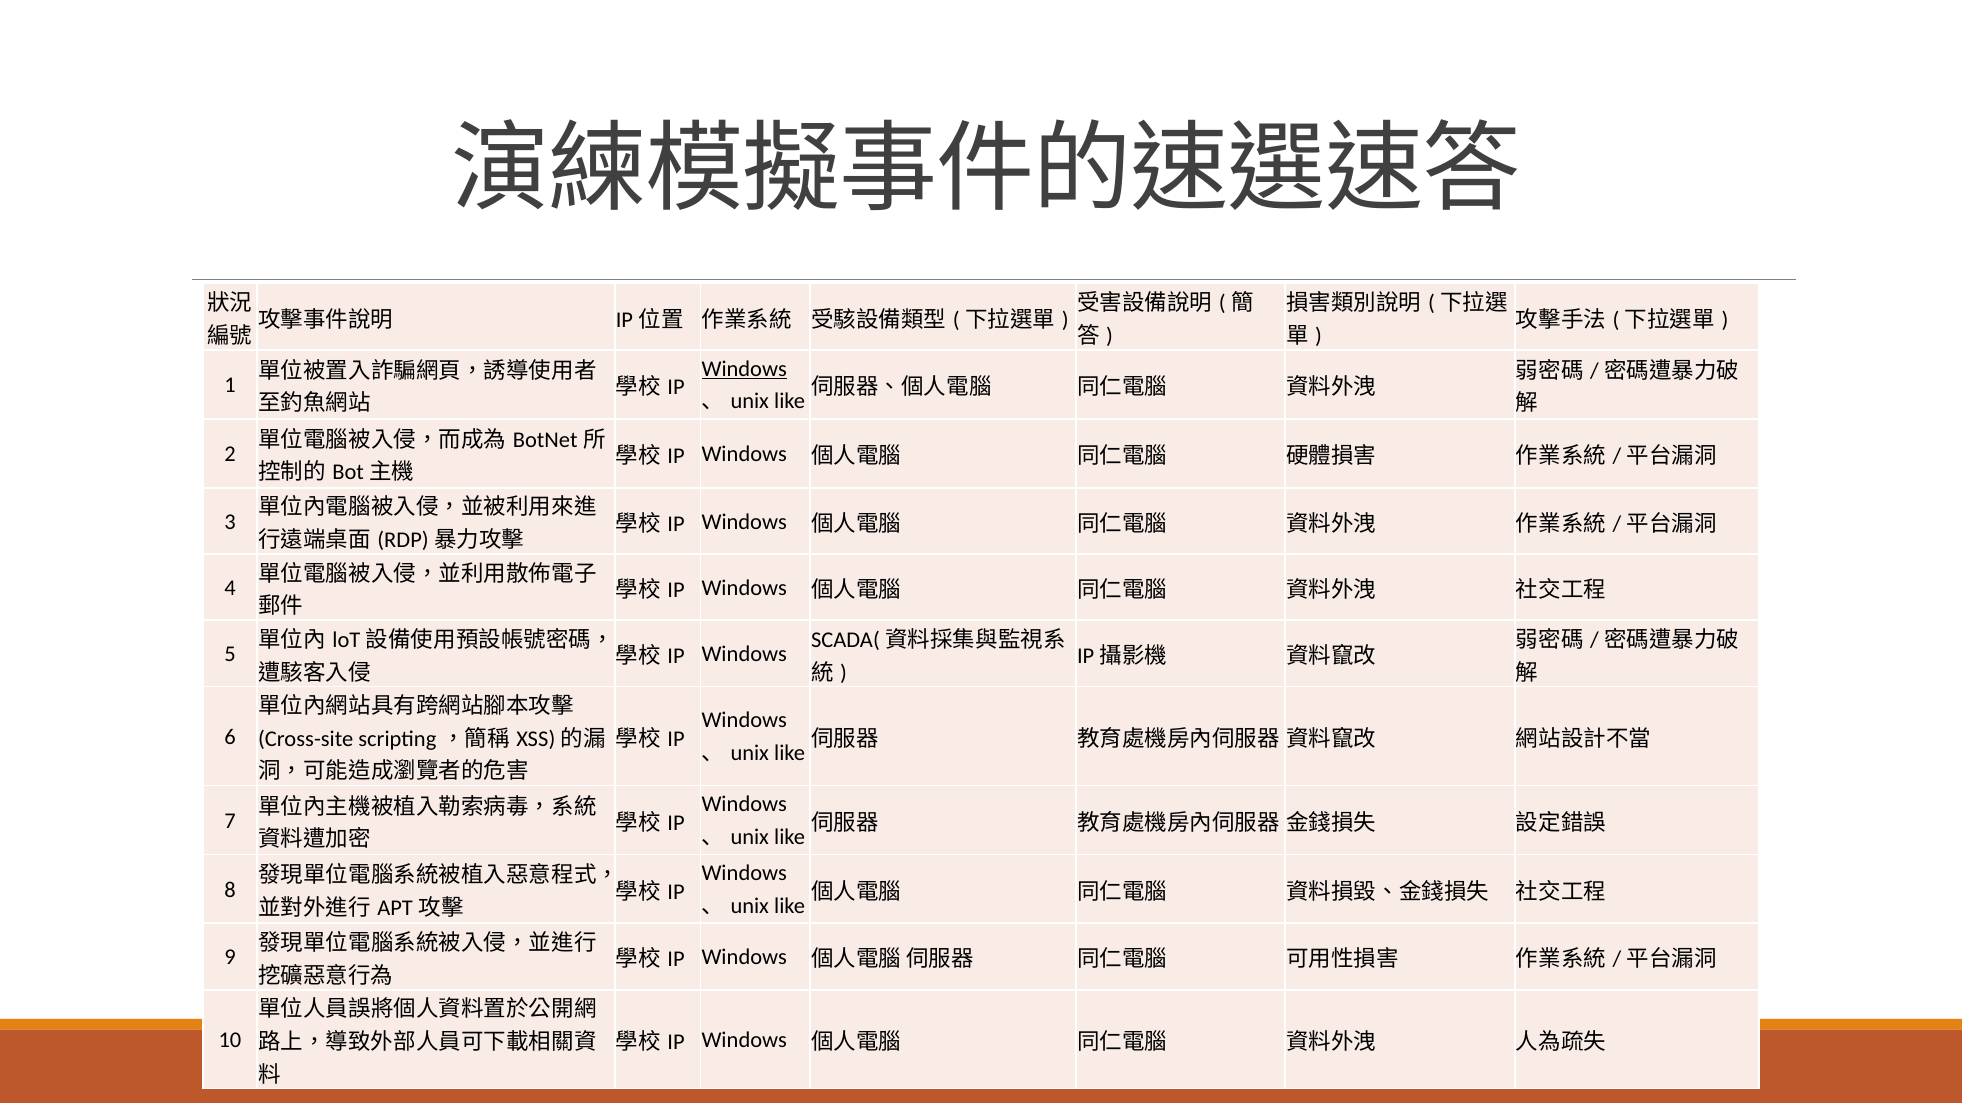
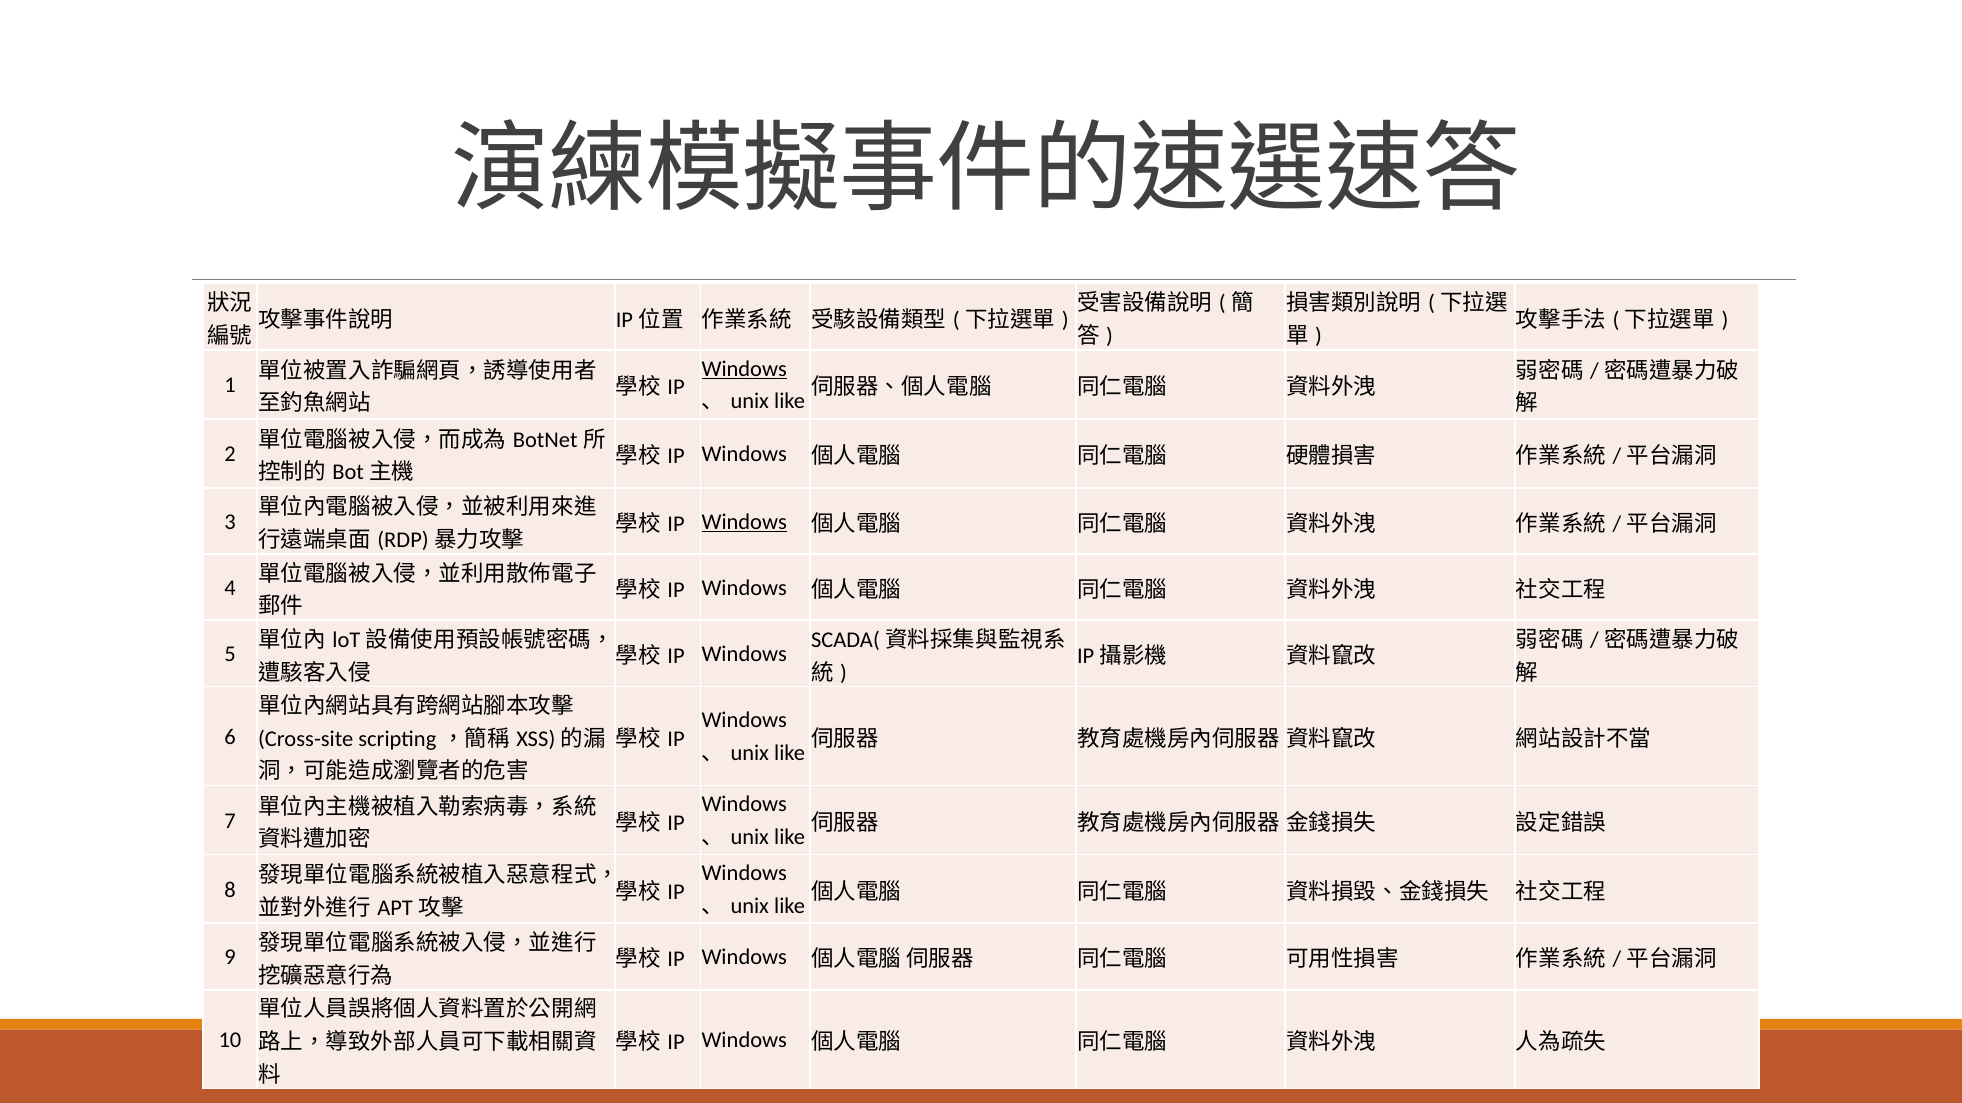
Windows underline: none -> present (744, 522)
